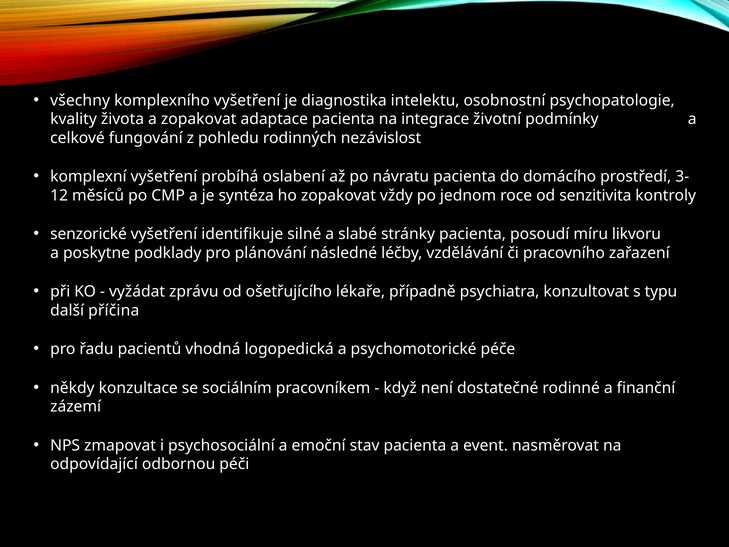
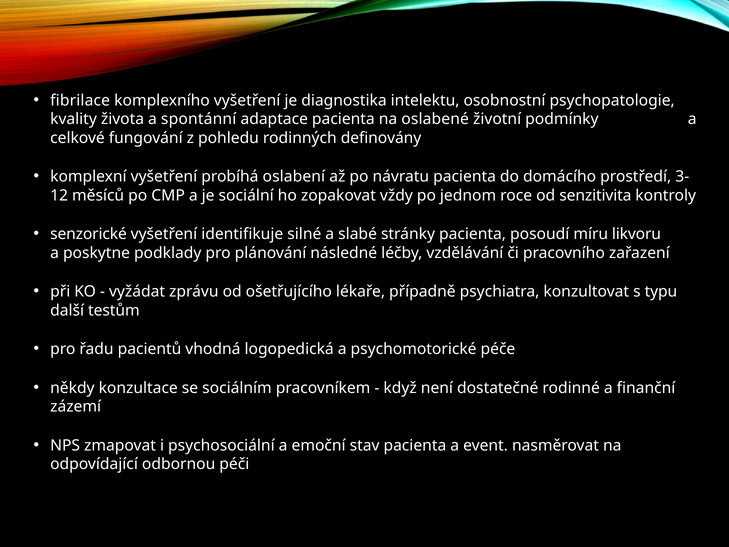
všechny: všechny -> fibrilace (80, 100)
a zopakovat: zopakovat -> spontánní (199, 119)
integrace: integrace -> oslabené (435, 119)
nezávislost: nezávislost -> definovány (381, 138)
syntéza: syntéza -> sociální (246, 195)
příčina: příčina -> testům (114, 310)
